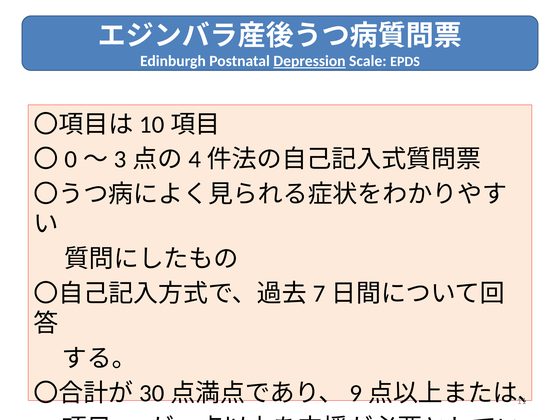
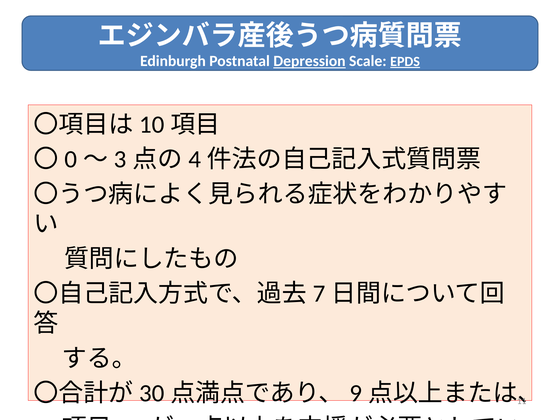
EPDS underline: none -> present (405, 62)
